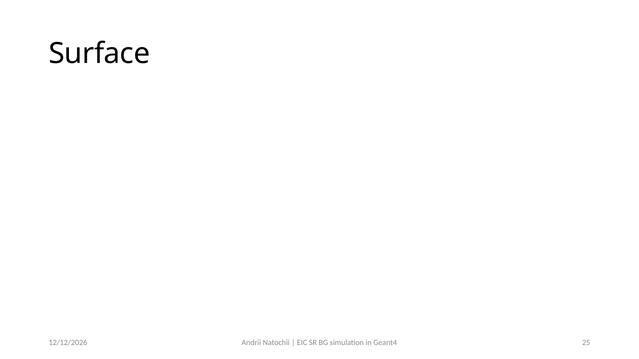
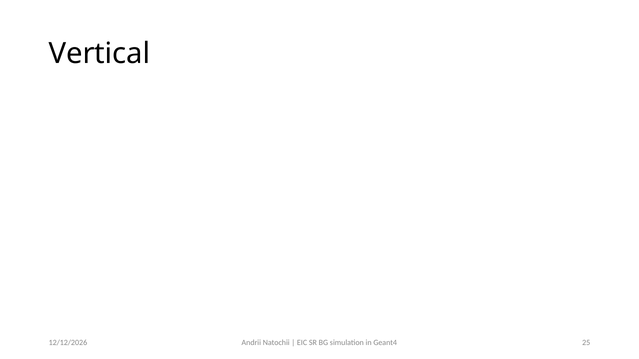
Surface: Surface -> Vertical (99, 54)
